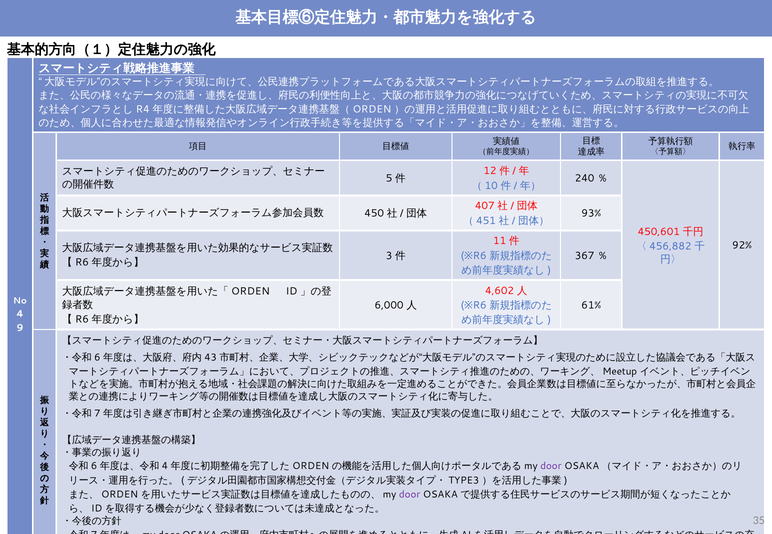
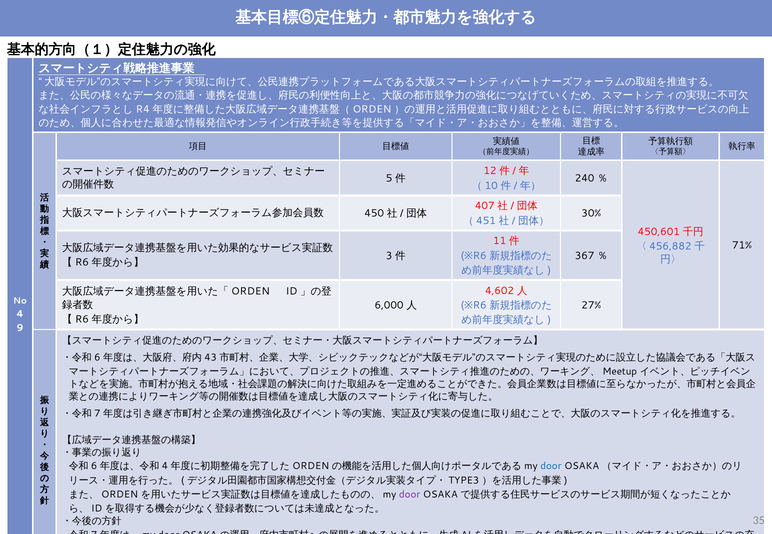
93%: 93% -> 30% (591, 214)
92%: 92% -> 71% (742, 246)
61%: 61% -> 27% (591, 306)
door colour: purple -> blue (551, 467)
